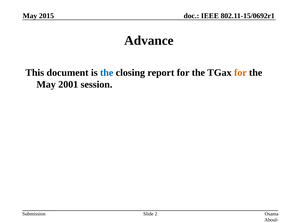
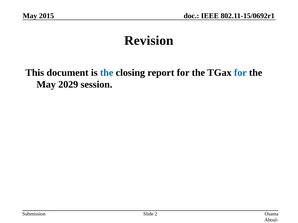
Advance: Advance -> Revision (149, 41)
for colour: orange -> blue (240, 73)
2001: 2001 -> 2029 (68, 85)
